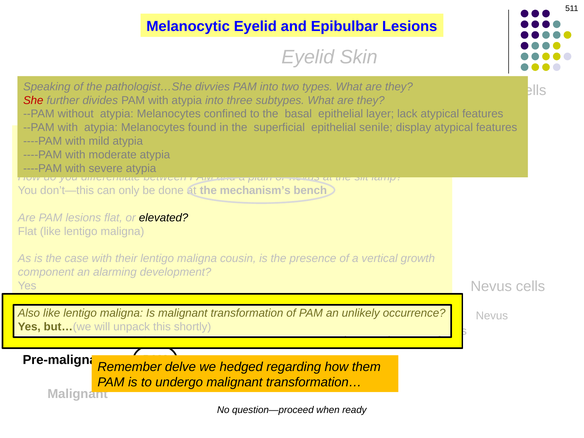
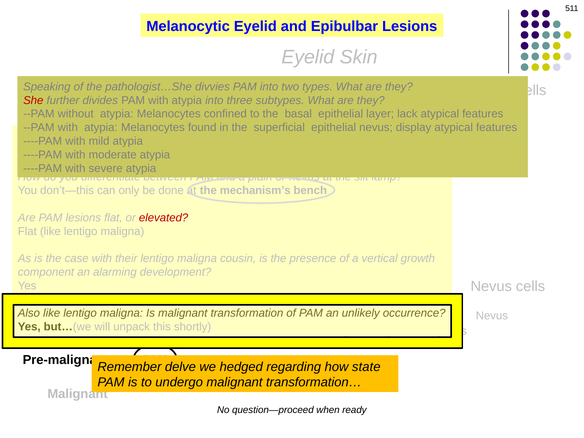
senile: senile -> nevus (376, 128)
elevated colour: black -> red (164, 218)
them: them -> state (366, 367)
